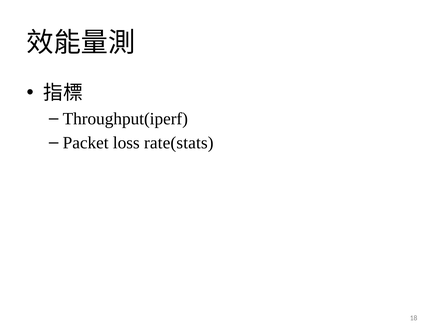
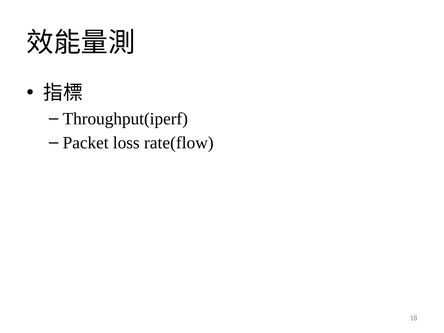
rate(stats: rate(stats -> rate(flow (179, 143)
